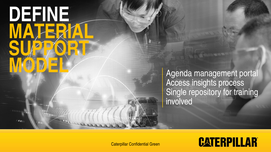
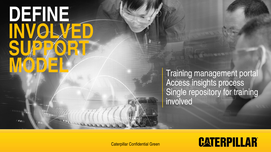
MATERIAL: MATERIAL -> INVOLVED (51, 32)
MODEL Agenda: Agenda -> Training (179, 74)
